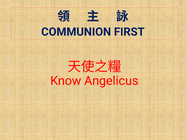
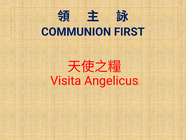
Know: Know -> Visita (66, 81)
